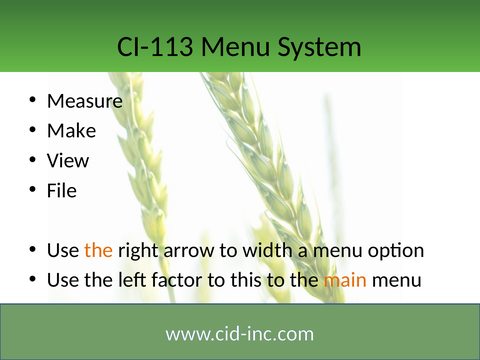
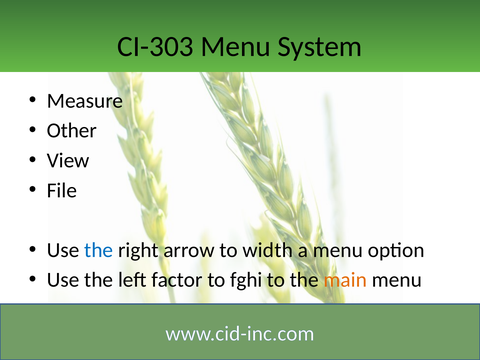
CI-113: CI-113 -> CI-303 (156, 46)
Make: Make -> Other (72, 131)
the colour: orange -> blue (99, 250)
this: this -> fghi (246, 280)
